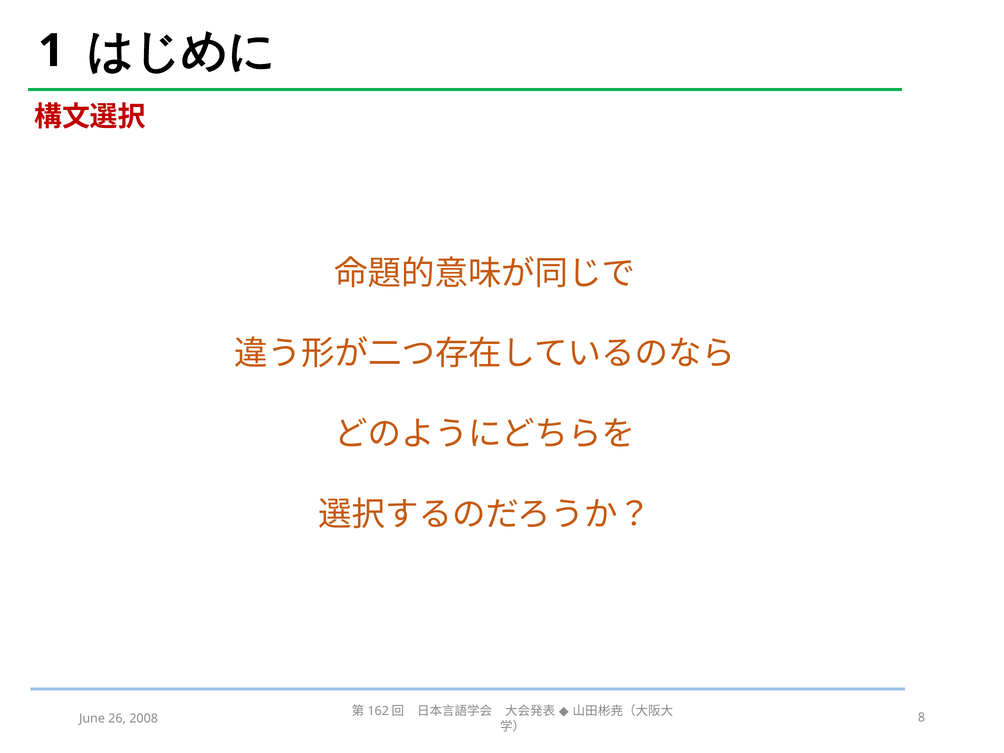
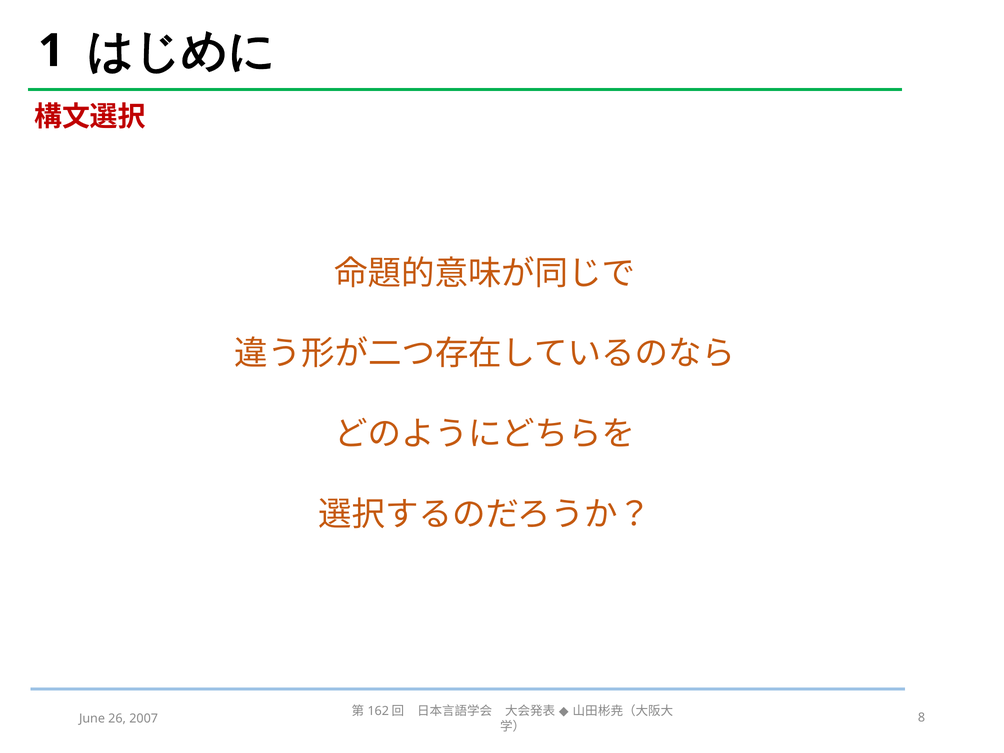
2008: 2008 -> 2007 (144, 719)
